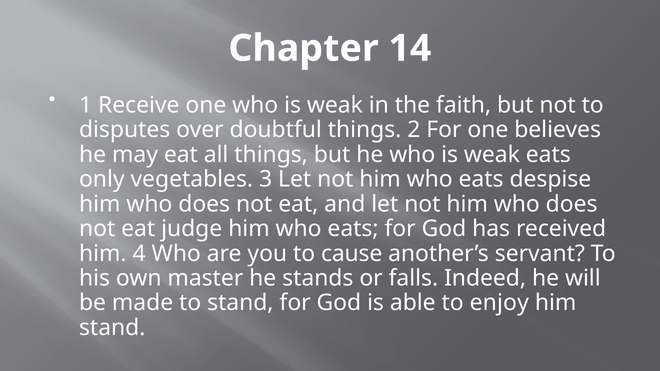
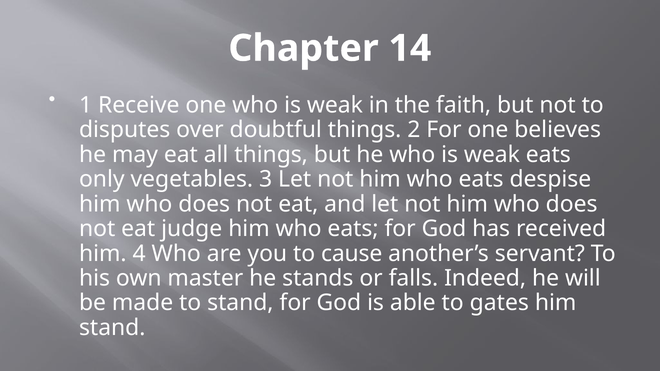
enjoy: enjoy -> gates (499, 303)
